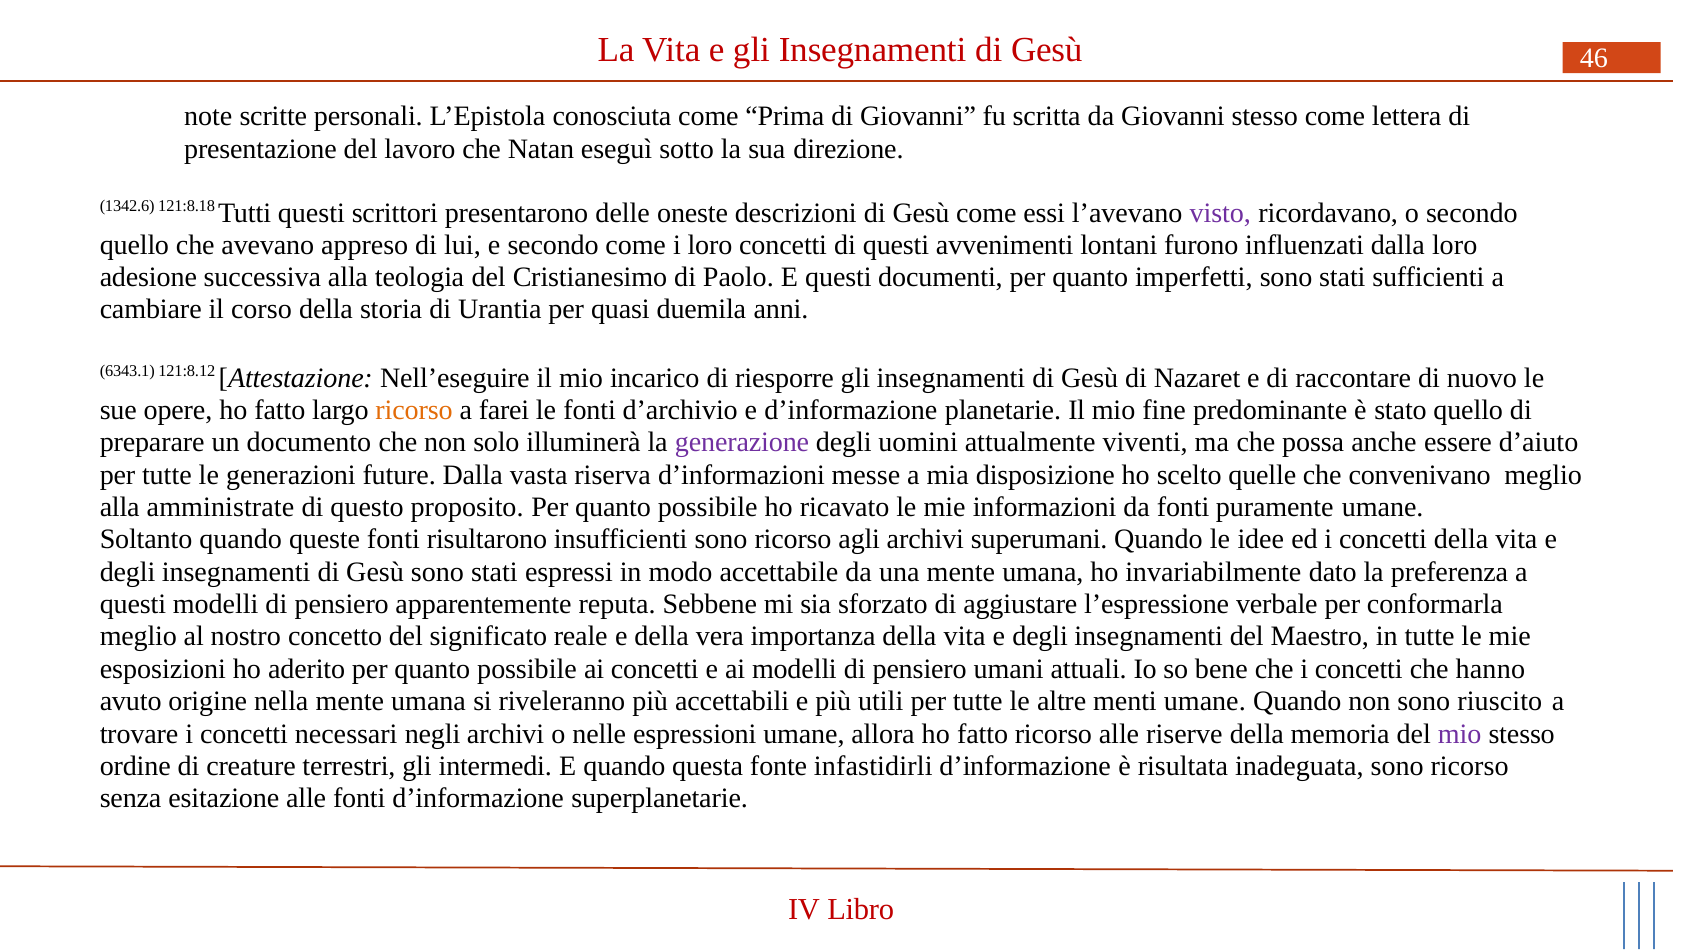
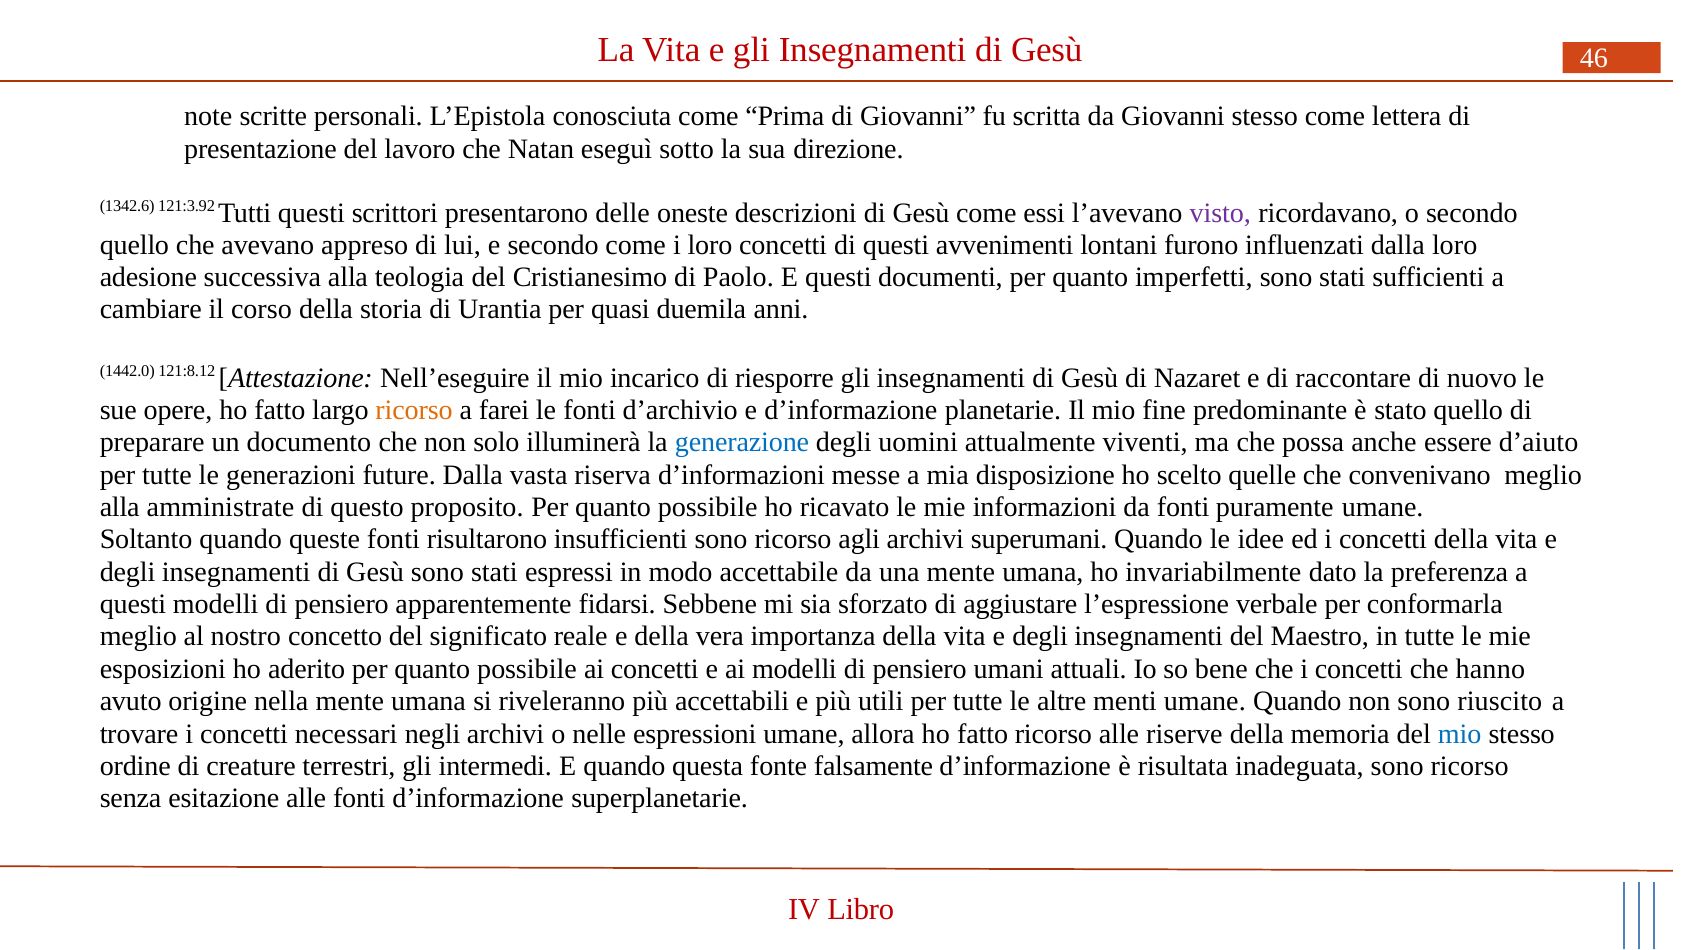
121:8.18: 121:8.18 -> 121:3.92 (187, 207)
6343.1: 6343.1 -> 1442.0 (127, 371)
generazione colour: purple -> blue (742, 443)
reputa: reputa -> fidarsi (617, 604)
mio colour: purple -> blue (1460, 734)
infastidirli: infastidirli -> falsamente (873, 766)
